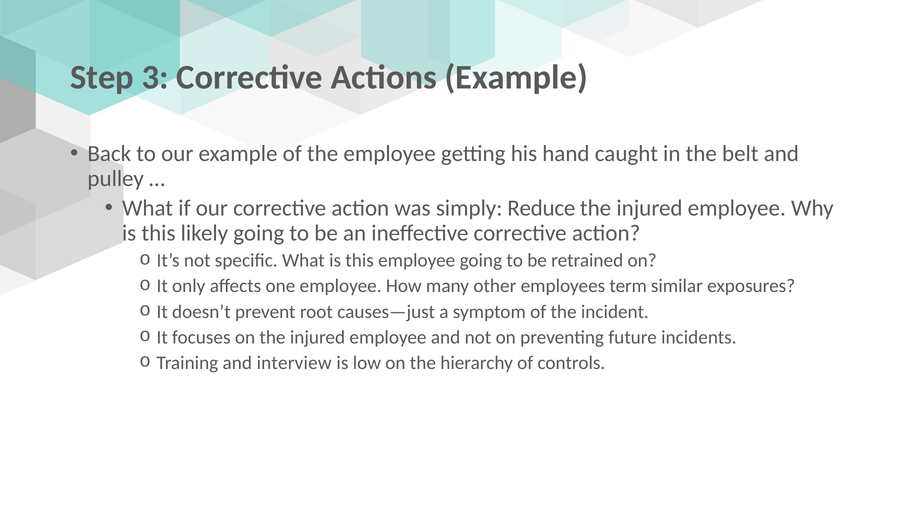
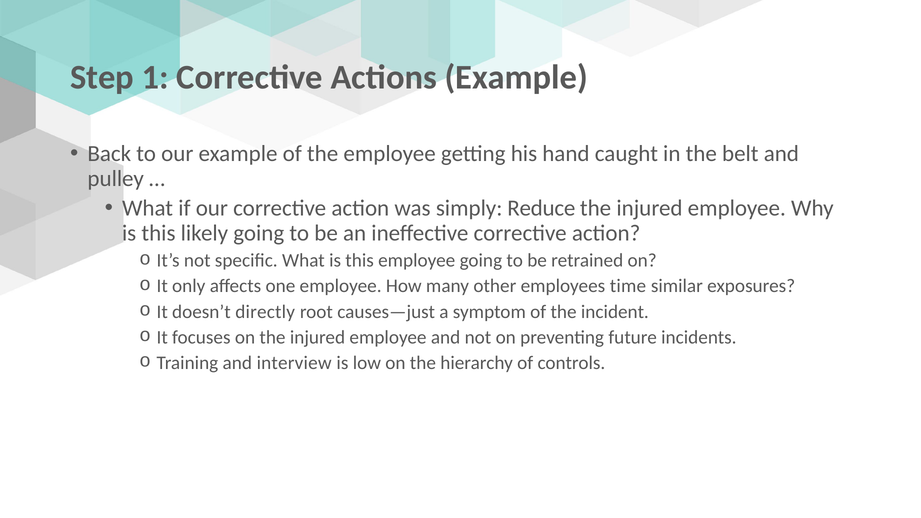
3: 3 -> 1 (155, 77)
term: term -> time (628, 286)
prevent: prevent -> directly (265, 312)
